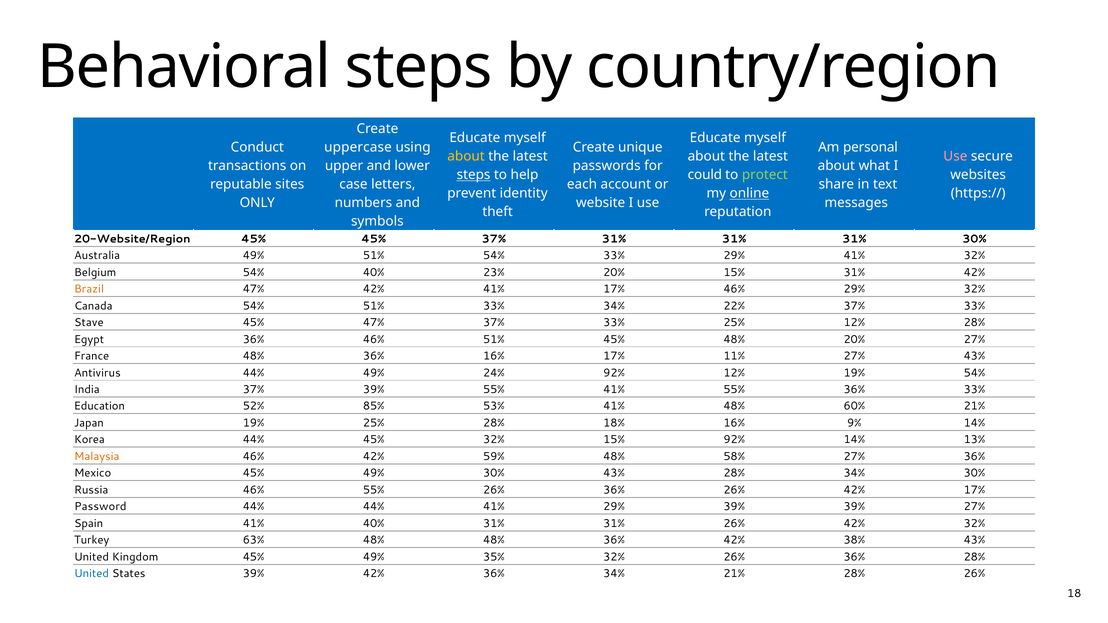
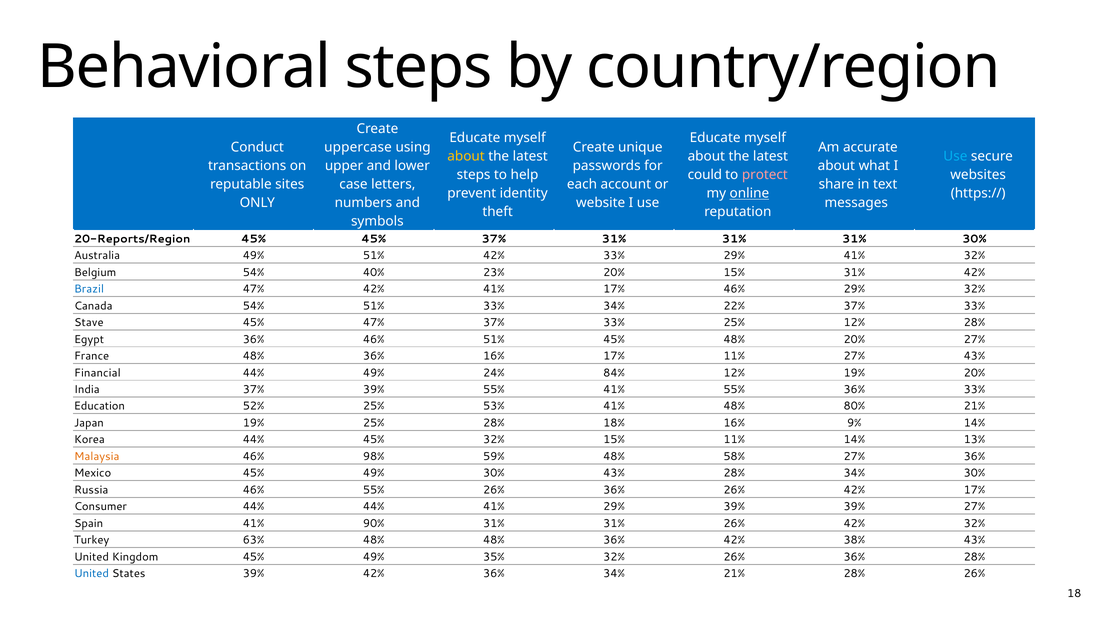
personal: personal -> accurate (870, 147)
Use colour: pink -> light blue (955, 157)
steps underline: present -> none (474, 175)
protect colour: light green -> pink (765, 175)
20-Website/Region: 20-Website/Region -> 20-Reports/Region (132, 239)
51% 54%: 54% -> 42% (494, 256)
Brazil colour: orange -> blue (89, 289)
Antivirus: Antivirus -> Financial (97, 373)
24% 92%: 92% -> 84% (614, 373)
19% 54%: 54% -> 20% (974, 373)
52% 85%: 85% -> 25% (374, 406)
60%: 60% -> 80% (854, 406)
15% 92%: 92% -> 11% (734, 440)
46% 42%: 42% -> 98% (374, 457)
Password: Password -> Consumer (100, 507)
41% 40%: 40% -> 90% (374, 524)
